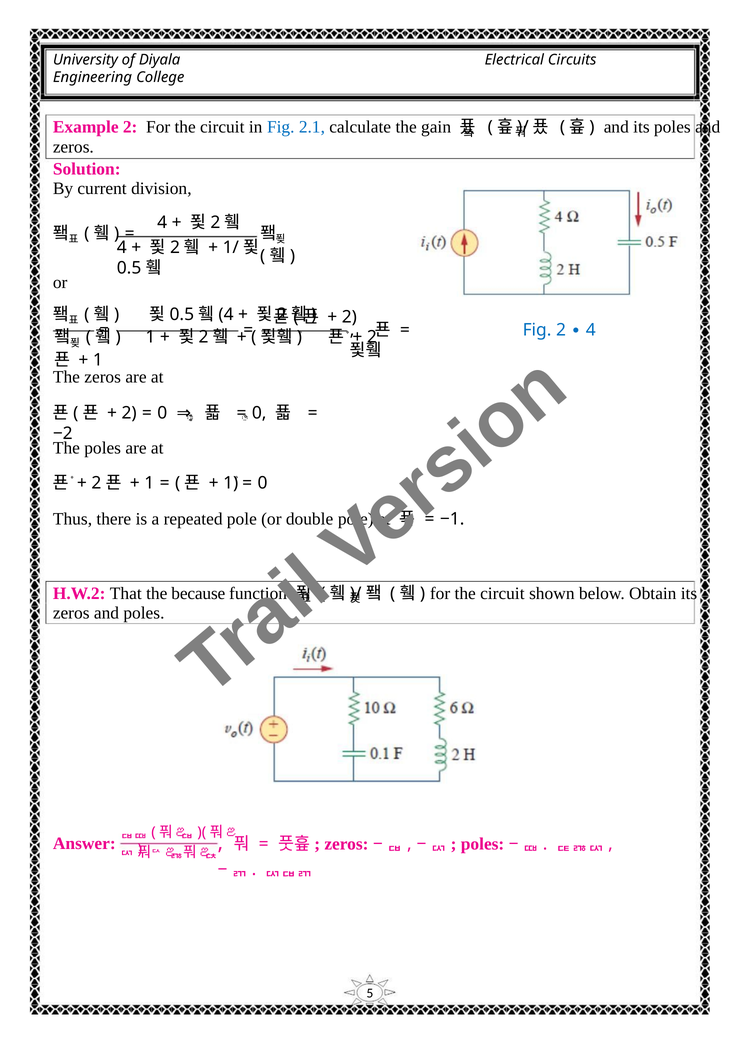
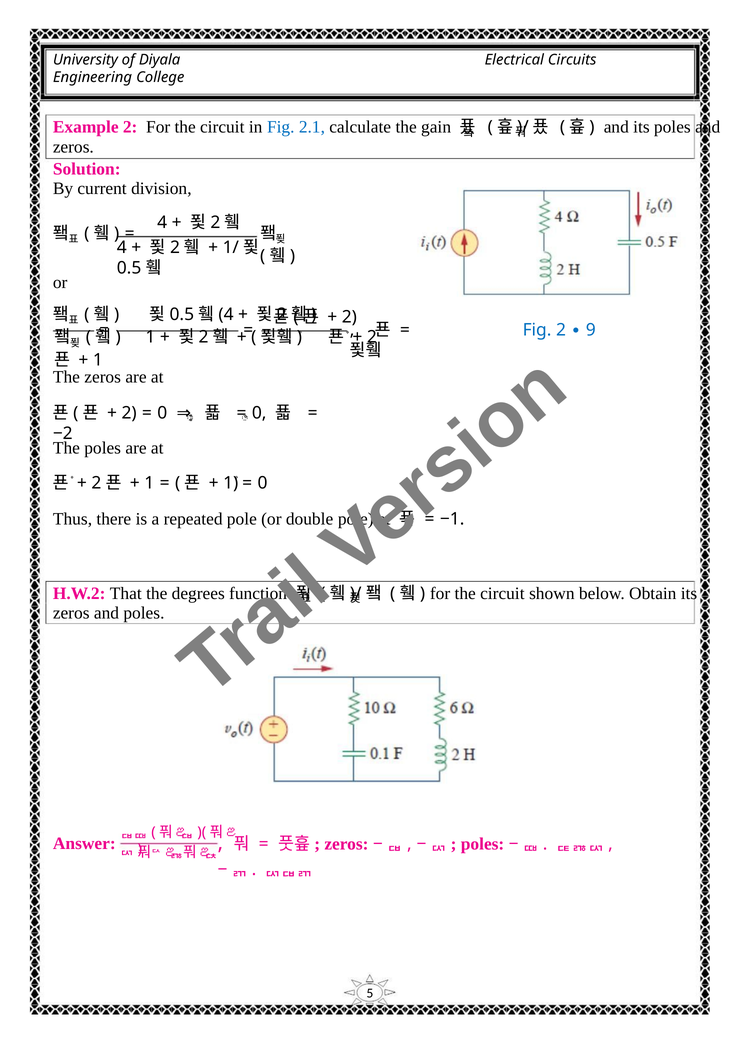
2 4: 4 -> 9 (591, 330)
because: because -> degrees (198, 594)
